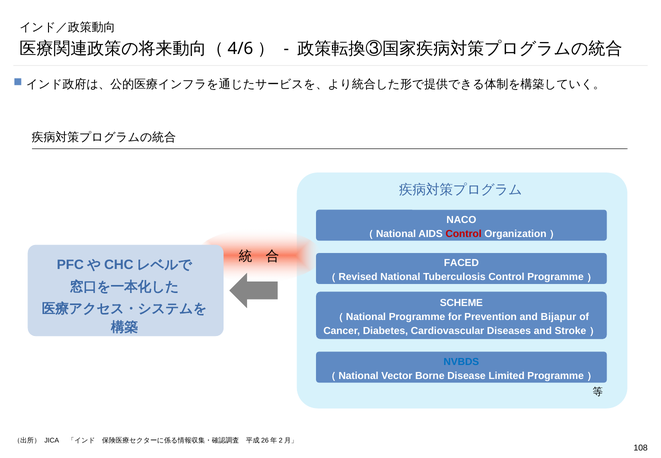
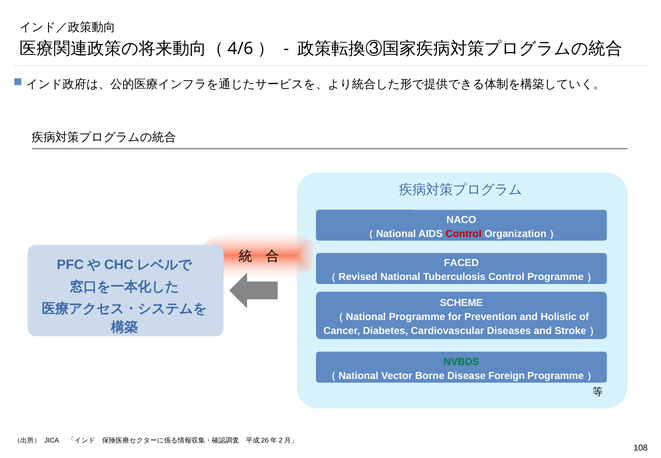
Bijapur: Bijapur -> Holistic (559, 317)
NVBDS colour: blue -> green (461, 361)
Limited: Limited -> Foreign (507, 375)
